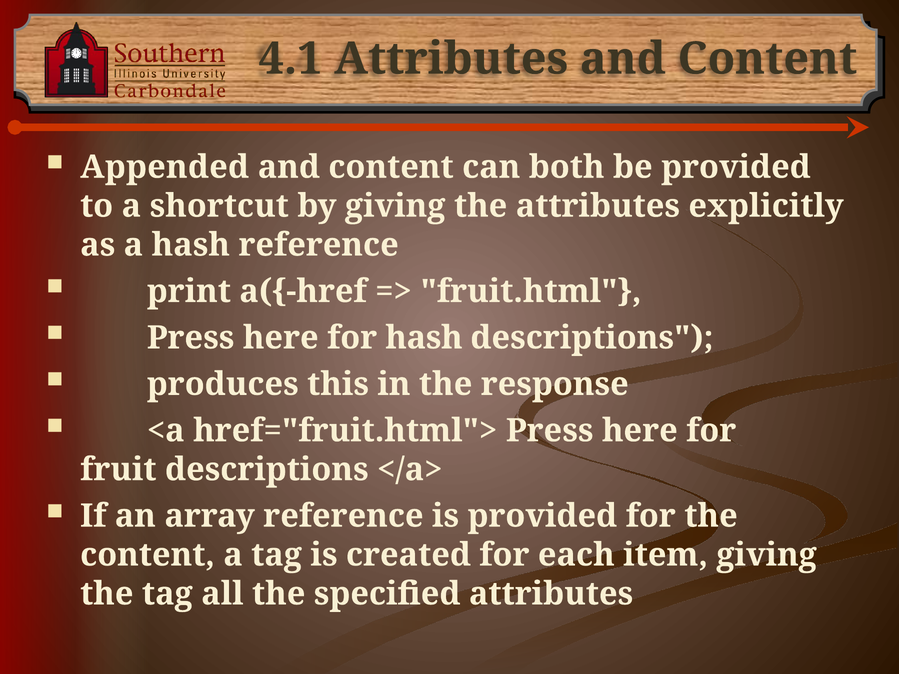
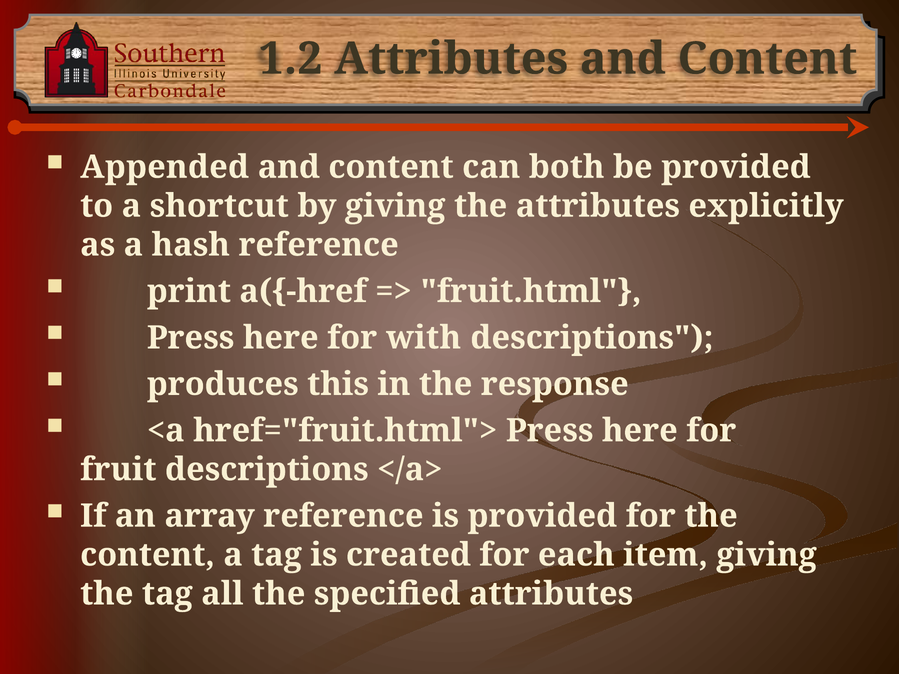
4.1: 4.1 -> 1.2 (290, 59)
for hash: hash -> with (424, 338)
